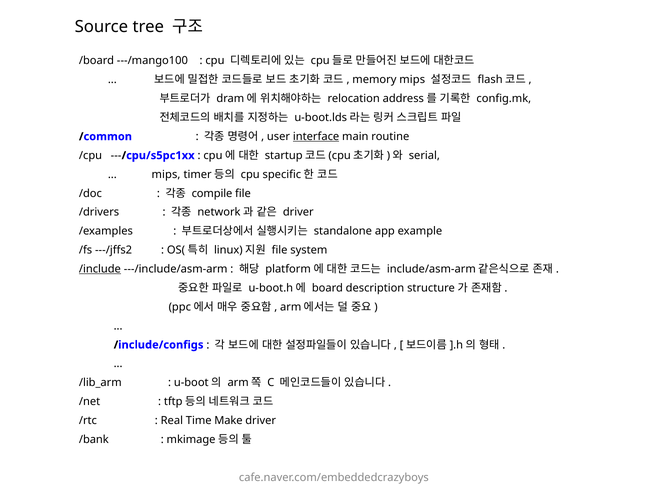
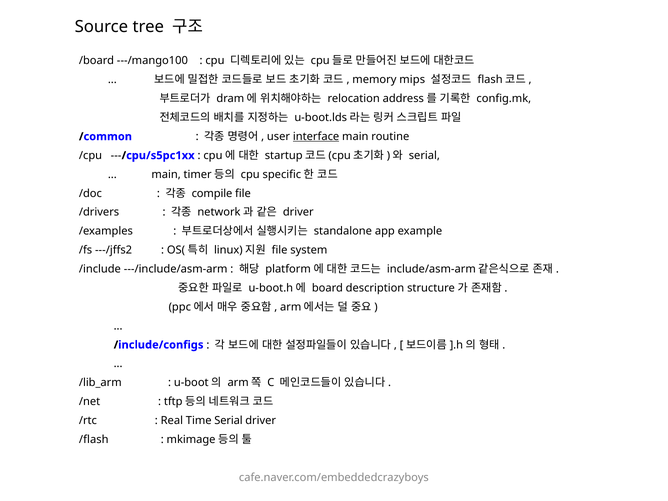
mips: mips -> main (166, 174)
/include underline: present -> none (100, 269)
Time Make: Make -> Serial (228, 421)
/bank: /bank -> /flash (94, 440)
